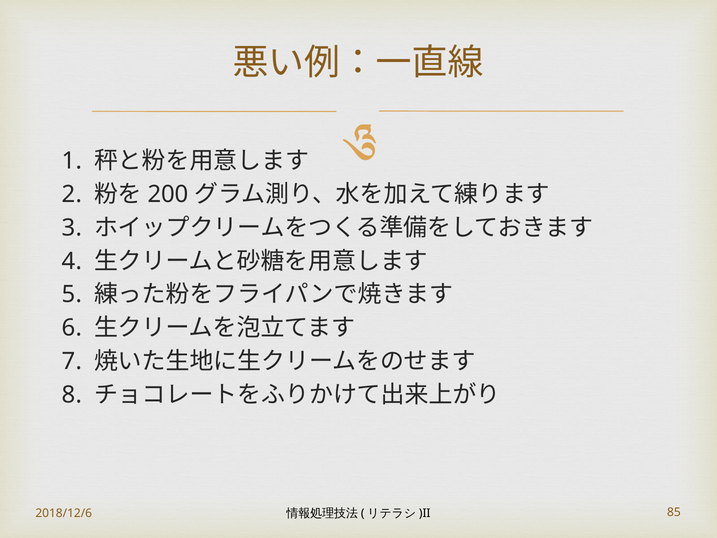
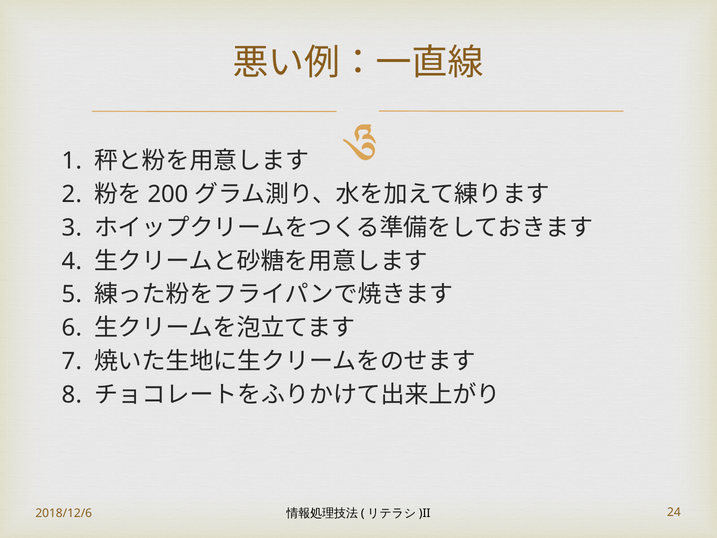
85: 85 -> 24 (674, 512)
